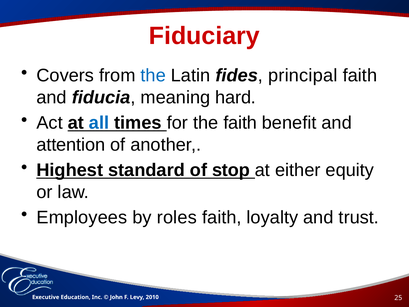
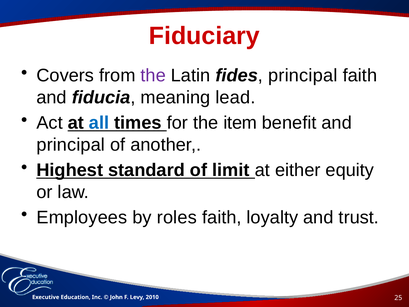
the colour: blue -> purple (153, 76)
hard: hard -> lead (235, 97)
the faith: faith -> item (240, 123)
attention: attention -> principal (71, 145)
stop: stop -> limit (231, 170)
